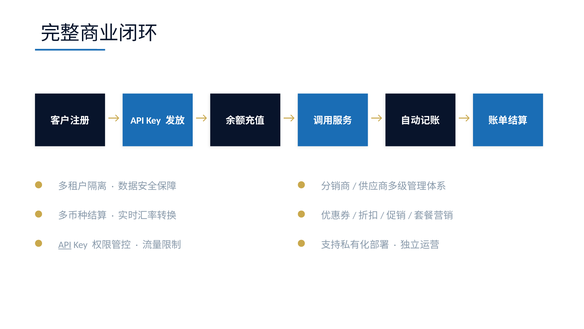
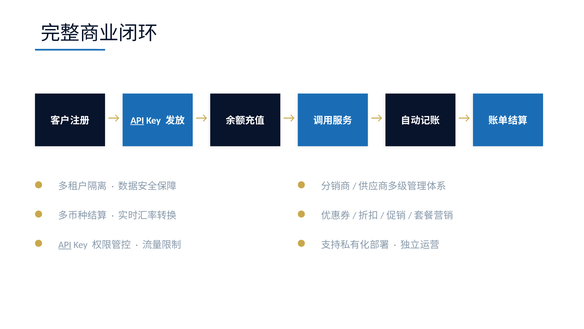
API underline: none -> present (137, 120)
